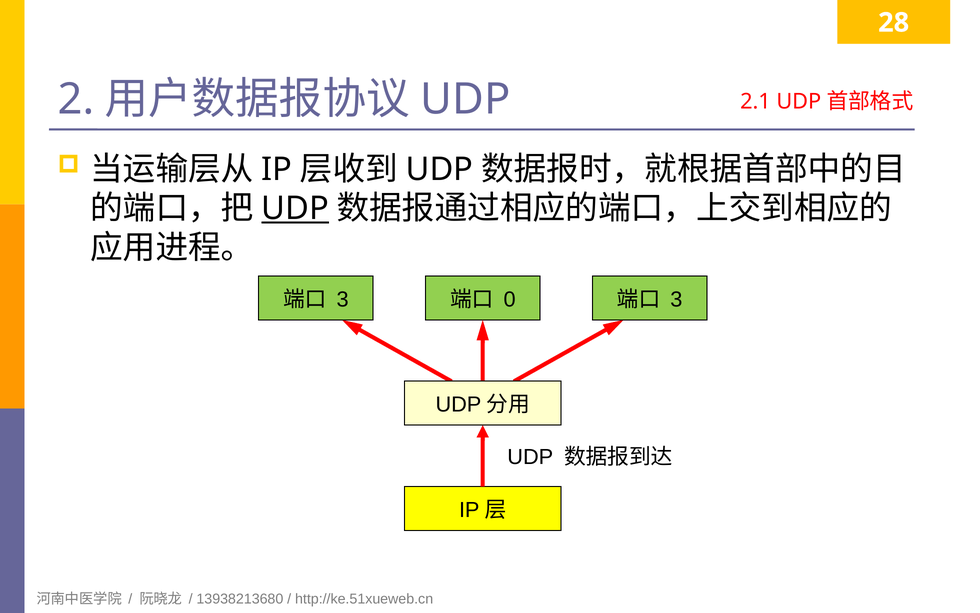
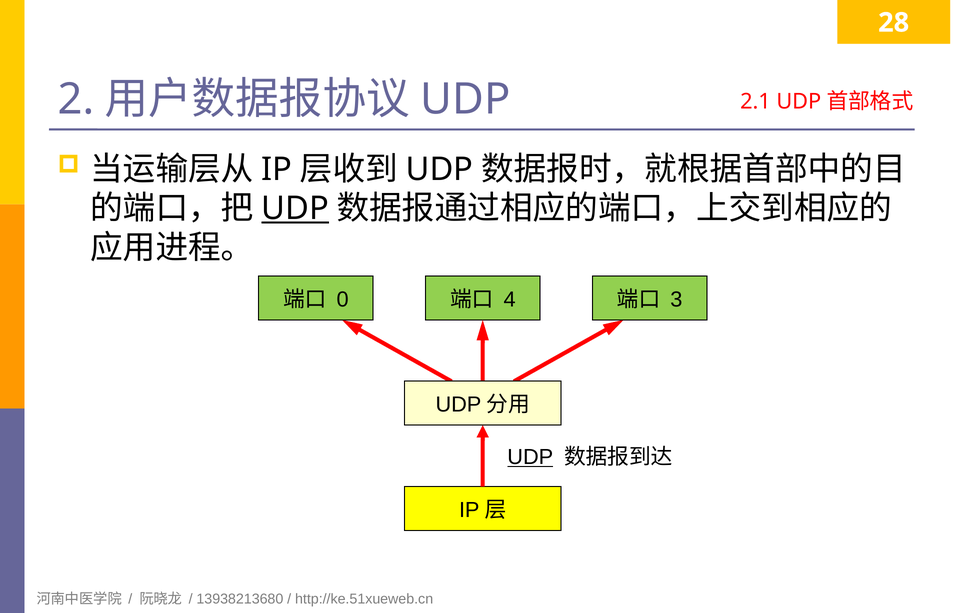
3: 3 -> 0 (343, 299)
0: 0 -> 4 (510, 299)
UDP underline: none -> present (530, 457)
